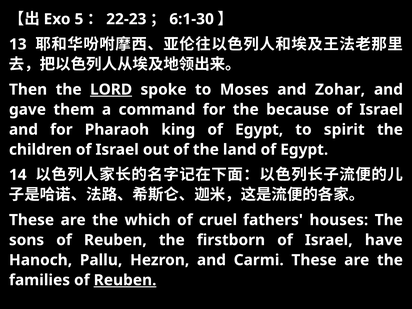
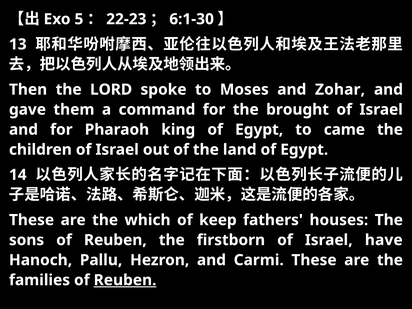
LORD underline: present -> none (111, 90)
because: because -> brought (298, 110)
spirit: spirit -> came (344, 130)
cruel: cruel -> keep (218, 220)
